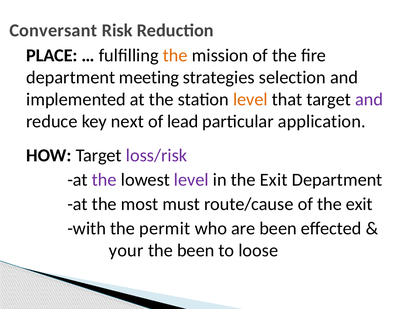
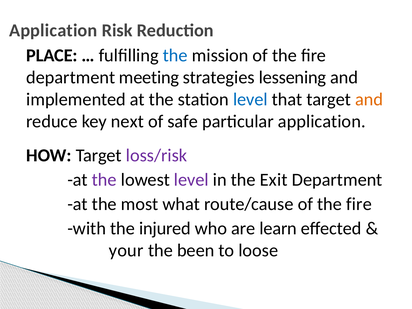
Conversant: Conversant -> Application (53, 30)
the colour: orange -> blue (175, 56)
selection: selection -> lessening (292, 78)
level colour: orange -> blue (250, 99)
and colour: purple -> orange (369, 99)
lead: lead -> safe (183, 121)
must: must -> what (181, 204)
route/cause of the exit: exit -> fire (359, 204)
permit: permit -> injured (165, 228)
are been: been -> learn (278, 228)
